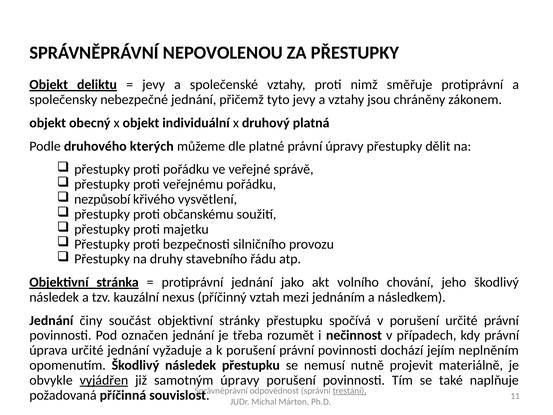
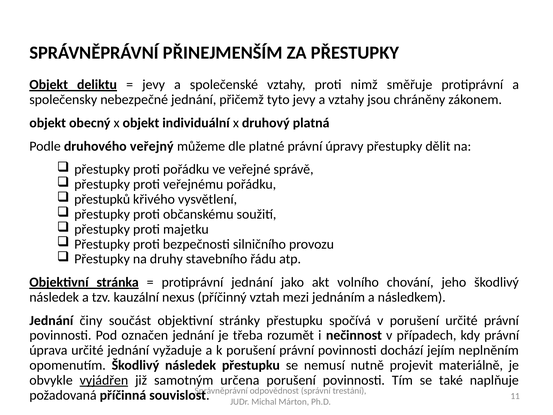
NEPOVOLENOU: NEPOVOLENOU -> PŘINEJMENŠÍM (223, 53)
kterých: kterých -> veřejný (152, 146)
nezpůsobí: nezpůsobí -> přestupků (102, 199)
samotným úpravy: úpravy -> určena (240, 380)
trestání underline: present -> none (349, 391)
